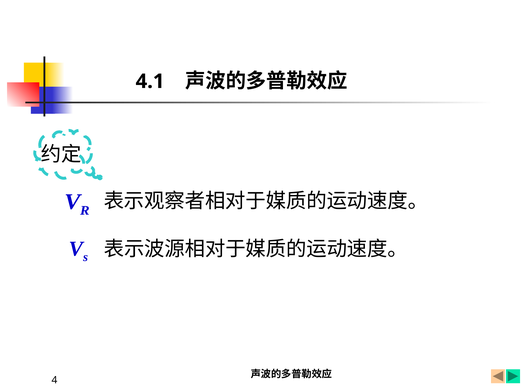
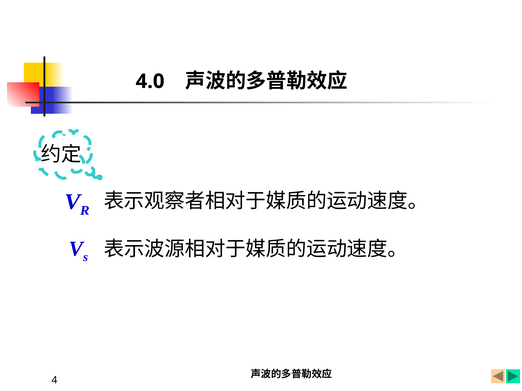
4.1: 4.1 -> 4.0 (150, 81)
